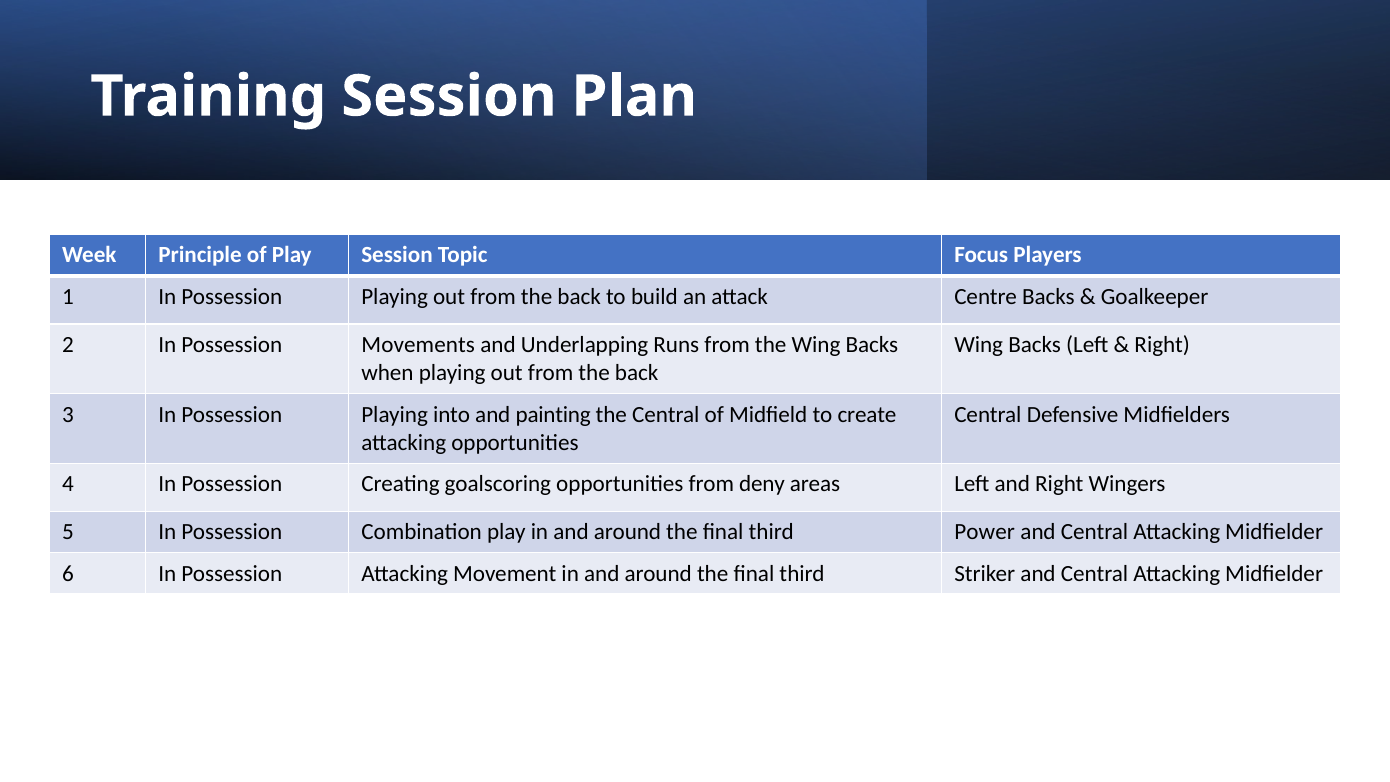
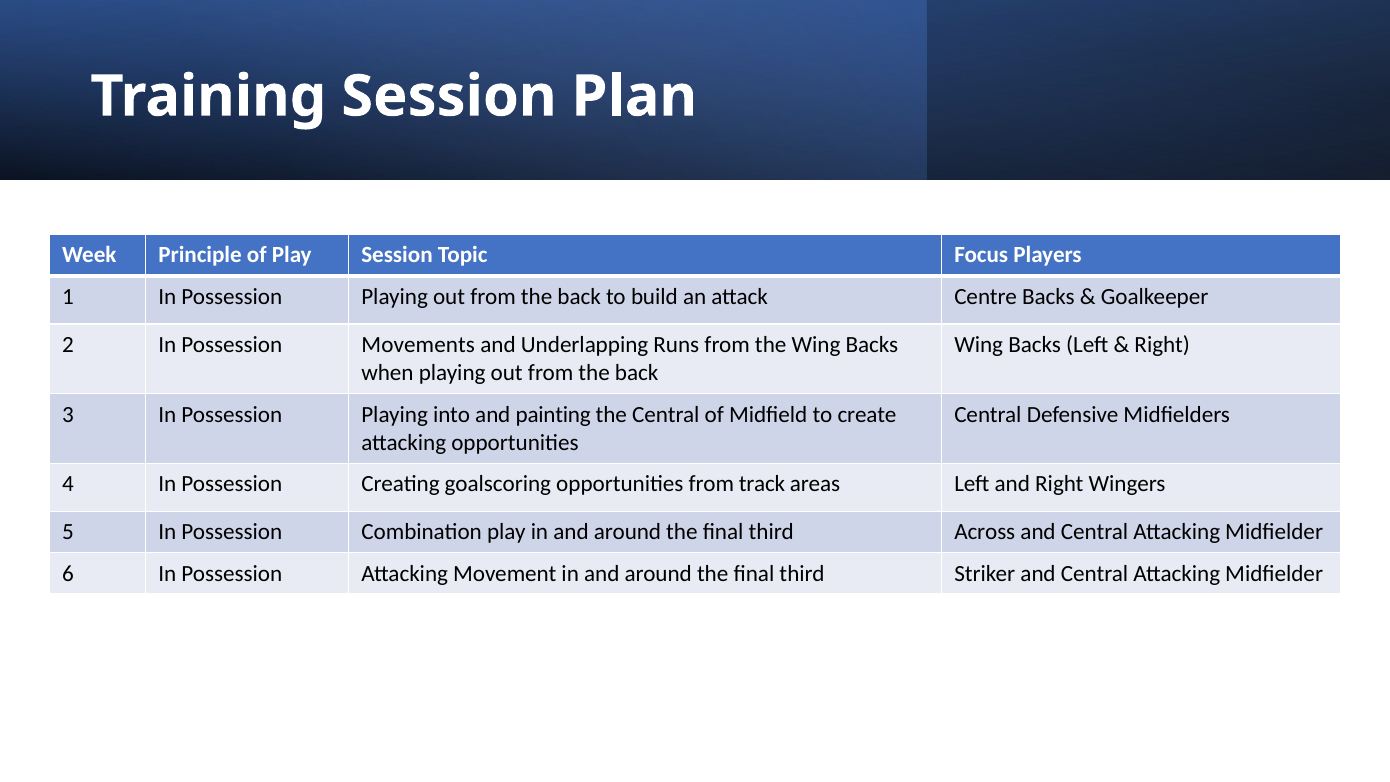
deny: deny -> track (762, 484)
Power: Power -> Across (985, 532)
